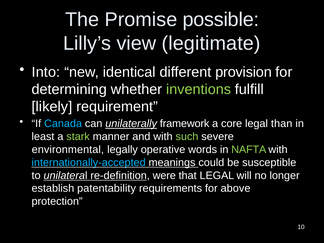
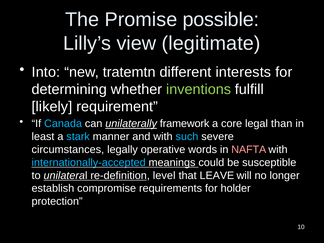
identical: identical -> tratemtn (129, 72)
provision: provision -> interests (243, 72)
stark colour: light green -> light blue (78, 137)
such colour: light green -> light blue (187, 137)
environmental: environmental -> circumstances (68, 150)
NAFTA colour: light green -> pink (249, 150)
were: were -> level (164, 175)
that LEGAL: LEGAL -> LEAVE (217, 175)
patentability: patentability -> compromise (107, 188)
above: above -> holder (236, 188)
